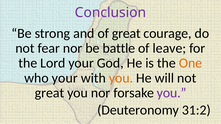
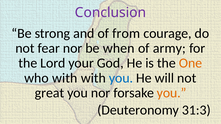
of great: great -> from (126, 33)
battle: battle -> when (119, 48)
leave: leave -> army (169, 48)
who your: your -> with (65, 78)
you colour: orange -> blue (121, 78)
you colour: purple -> orange (172, 93)
31:2: 31:2 -> 31:3 (196, 110)
